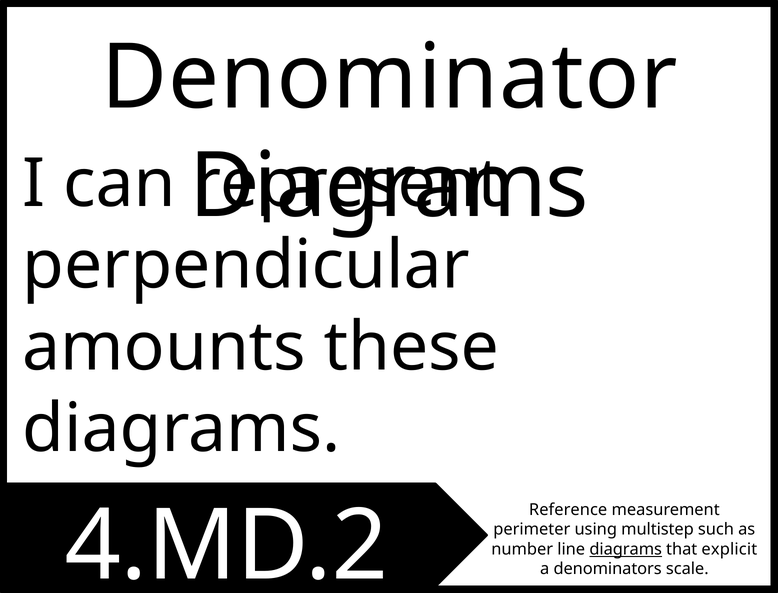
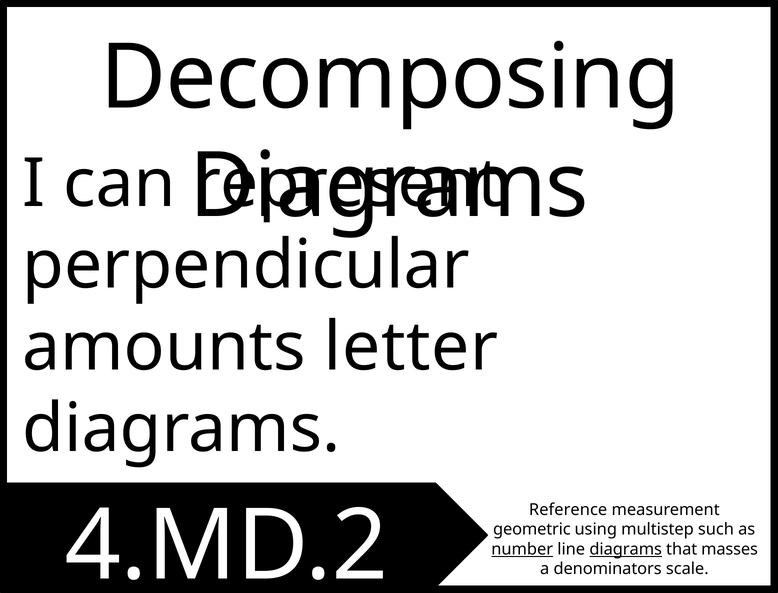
Denominator: Denominator -> Decomposing (390, 78)
these: these -> letter (411, 347)
perimeter: perimeter -> geometric (532, 529)
number underline: none -> present (522, 549)
explicit: explicit -> masses (730, 549)
